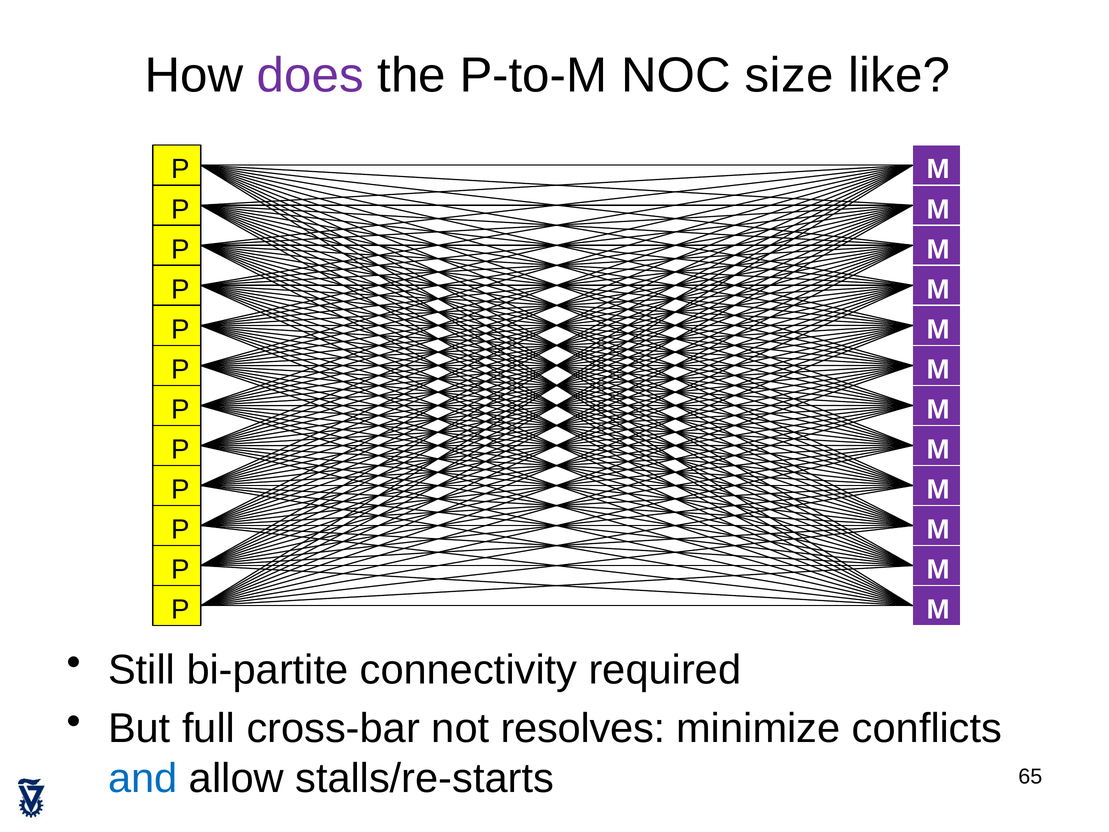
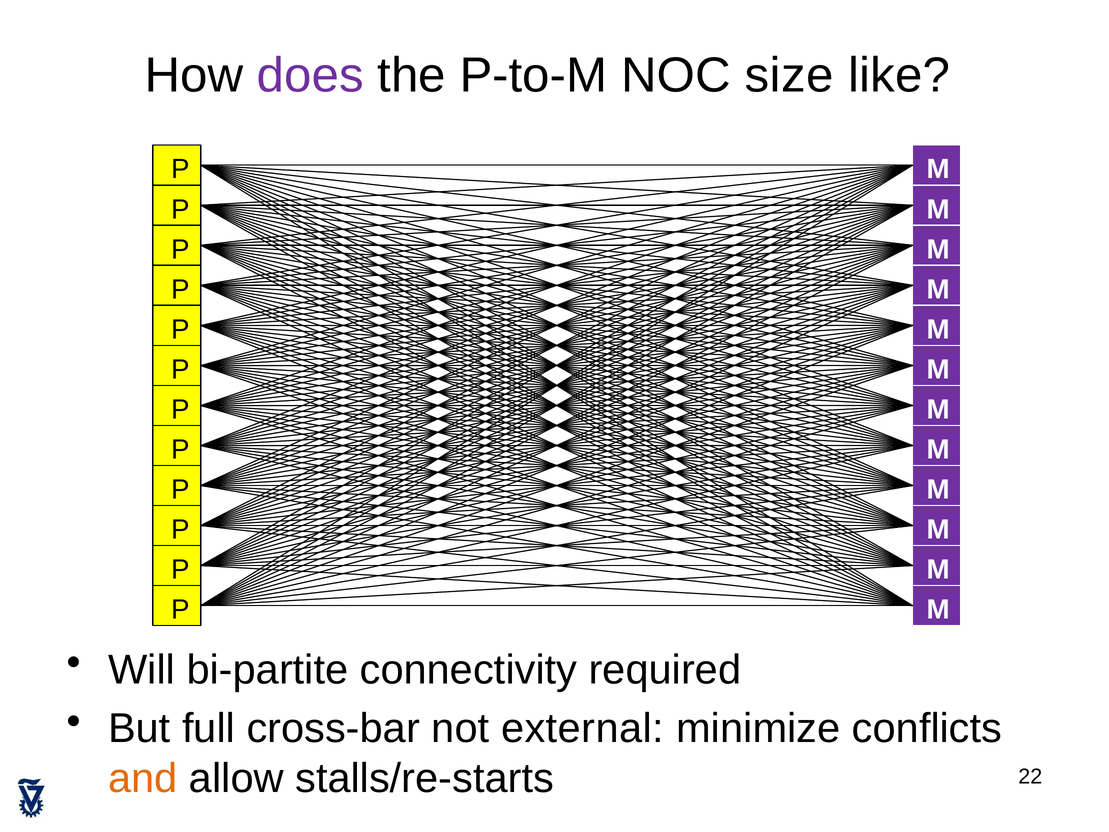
Still: Still -> Will (142, 670)
resolves: resolves -> external (583, 728)
and colour: blue -> orange (143, 778)
65: 65 -> 22 (1030, 776)
